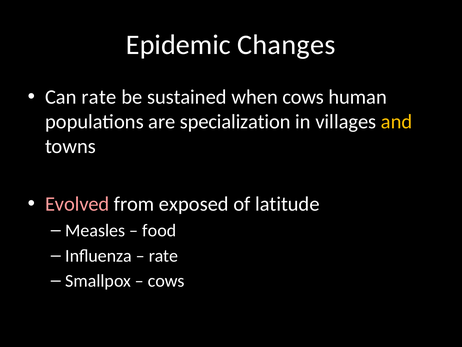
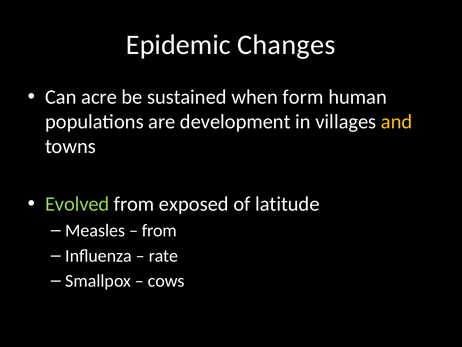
Can rate: rate -> acre (99, 97)
when cows: cows -> form (303, 97)
specialization: specialization -> development (235, 122)
Evolved colour: pink -> light green (77, 204)
food: food -> from (159, 230)
